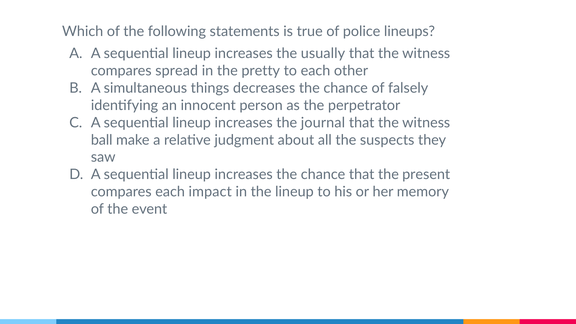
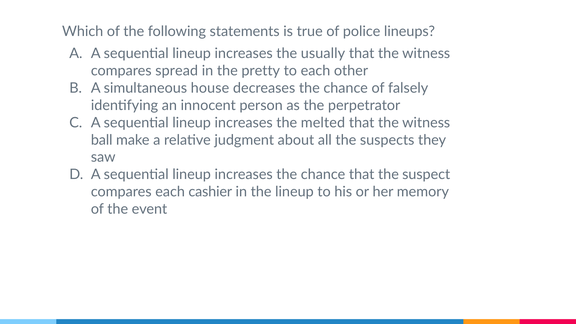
things: things -> house (210, 88)
journal: journal -> melted (323, 123)
present: present -> suspect (426, 175)
impact: impact -> cashier (210, 192)
